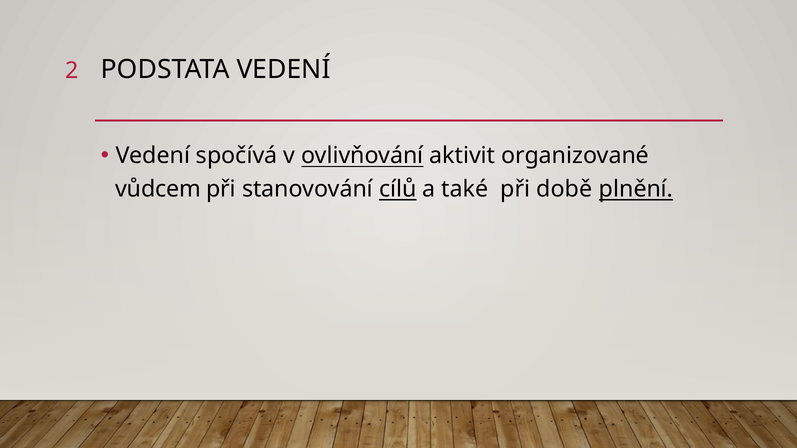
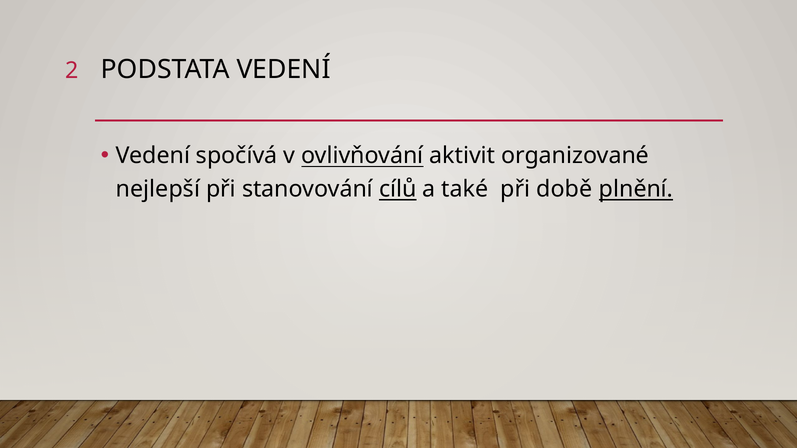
vůdcem: vůdcem -> nejlepší (158, 189)
